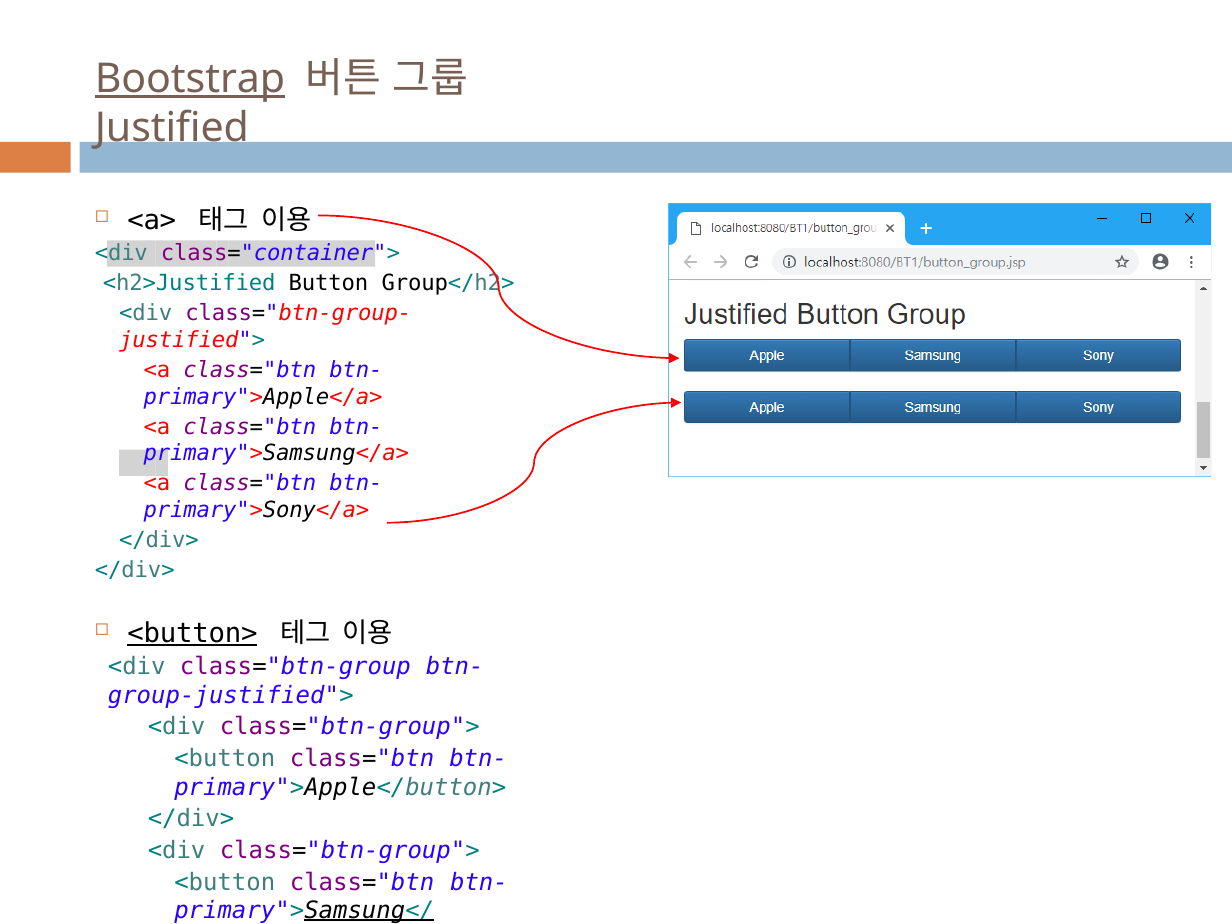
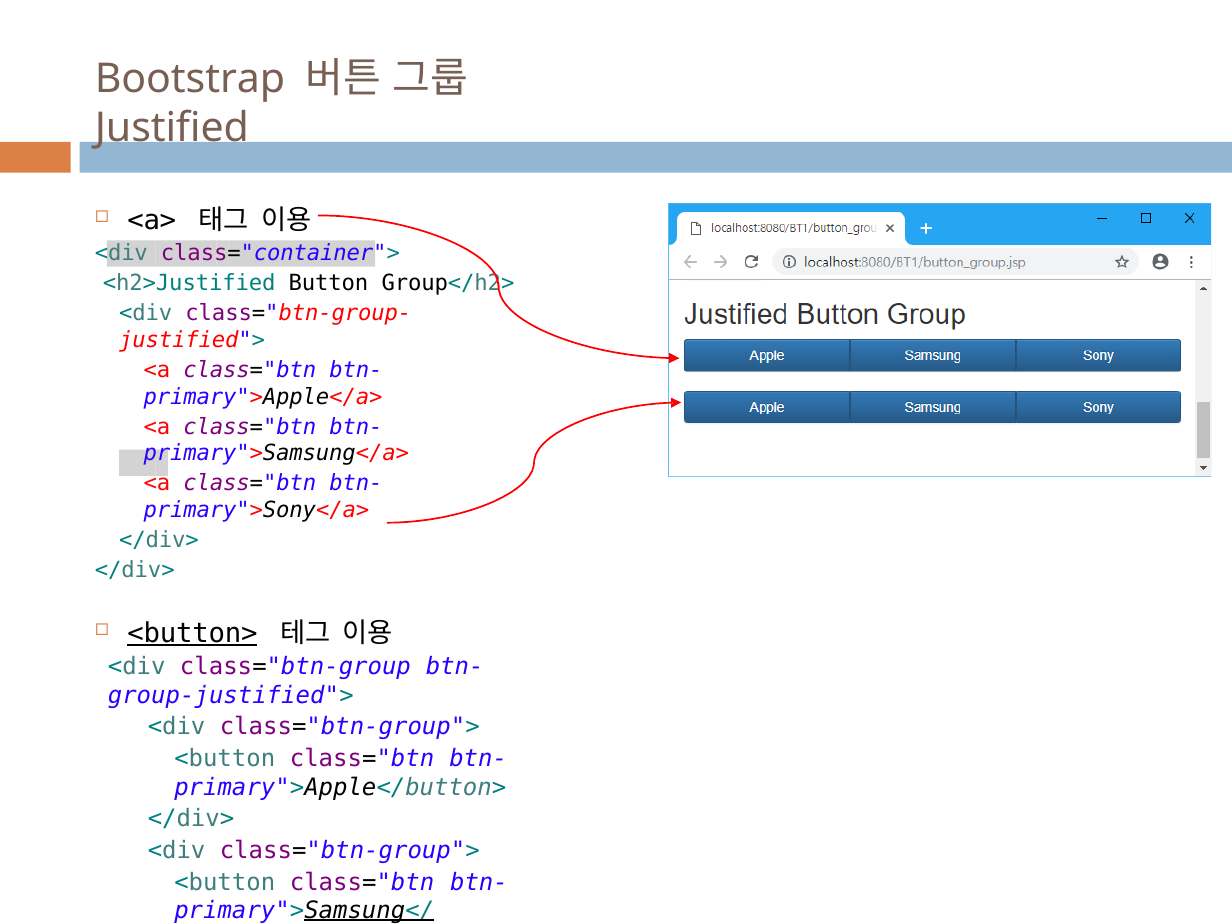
Bootstrap underline: present -> none (190, 79)
